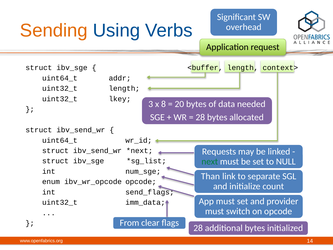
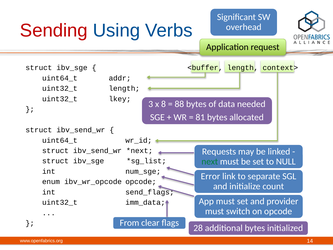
Sending colour: orange -> red (54, 30)
20: 20 -> 88 (179, 104)
28: 28 -> 81 (200, 117)
Than: Than -> Error (210, 176)
